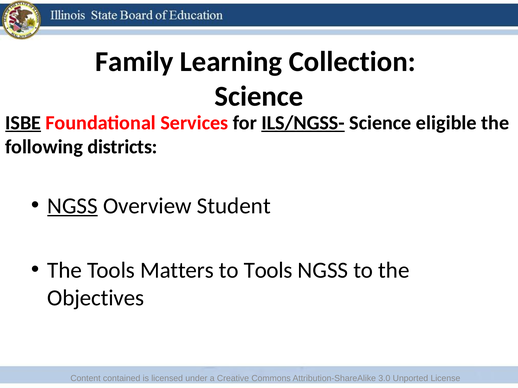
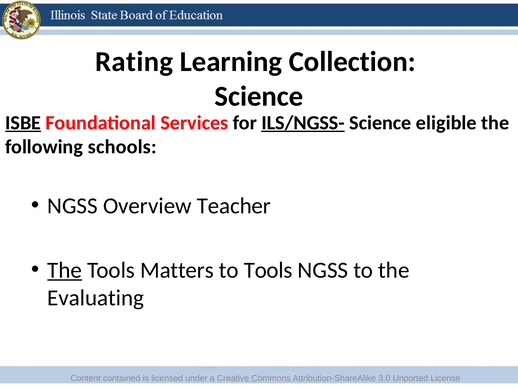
Family: Family -> Rating (134, 62)
districts: districts -> schools (122, 147)
NGSS underline: present -> none (73, 206)
Student: Student -> Teacher (234, 206)
The underline: none -> present (65, 271)
Objectives: Objectives -> Evaluating (96, 298)
